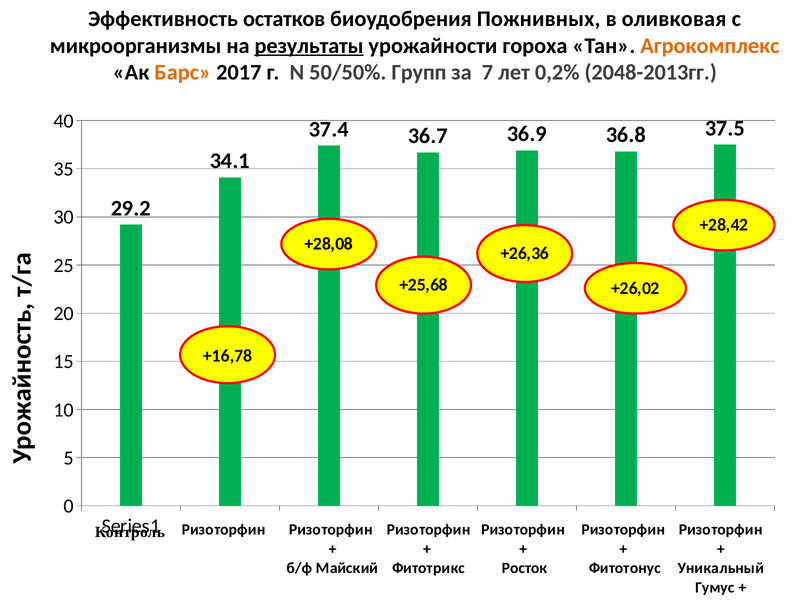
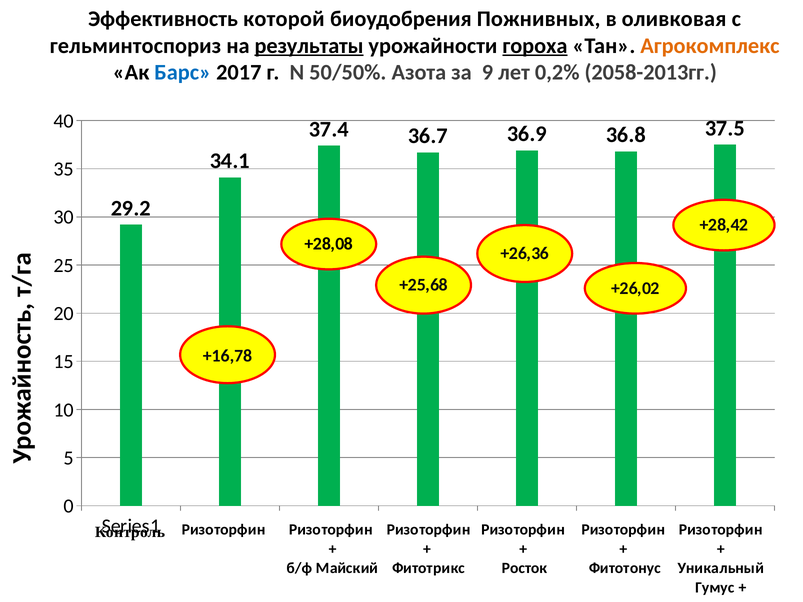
остатков: остатков -> которой (284, 19)
микроорганизмы: микроорганизмы -> гельминтоспориз (136, 46)
гороха underline: none -> present (535, 46)
Барс colour: orange -> blue (183, 72)
Групп: Групп -> Азота (419, 72)
7: 7 -> 9 (487, 72)
2048-2013гг: 2048-2013гг -> 2058-2013гг (651, 72)
